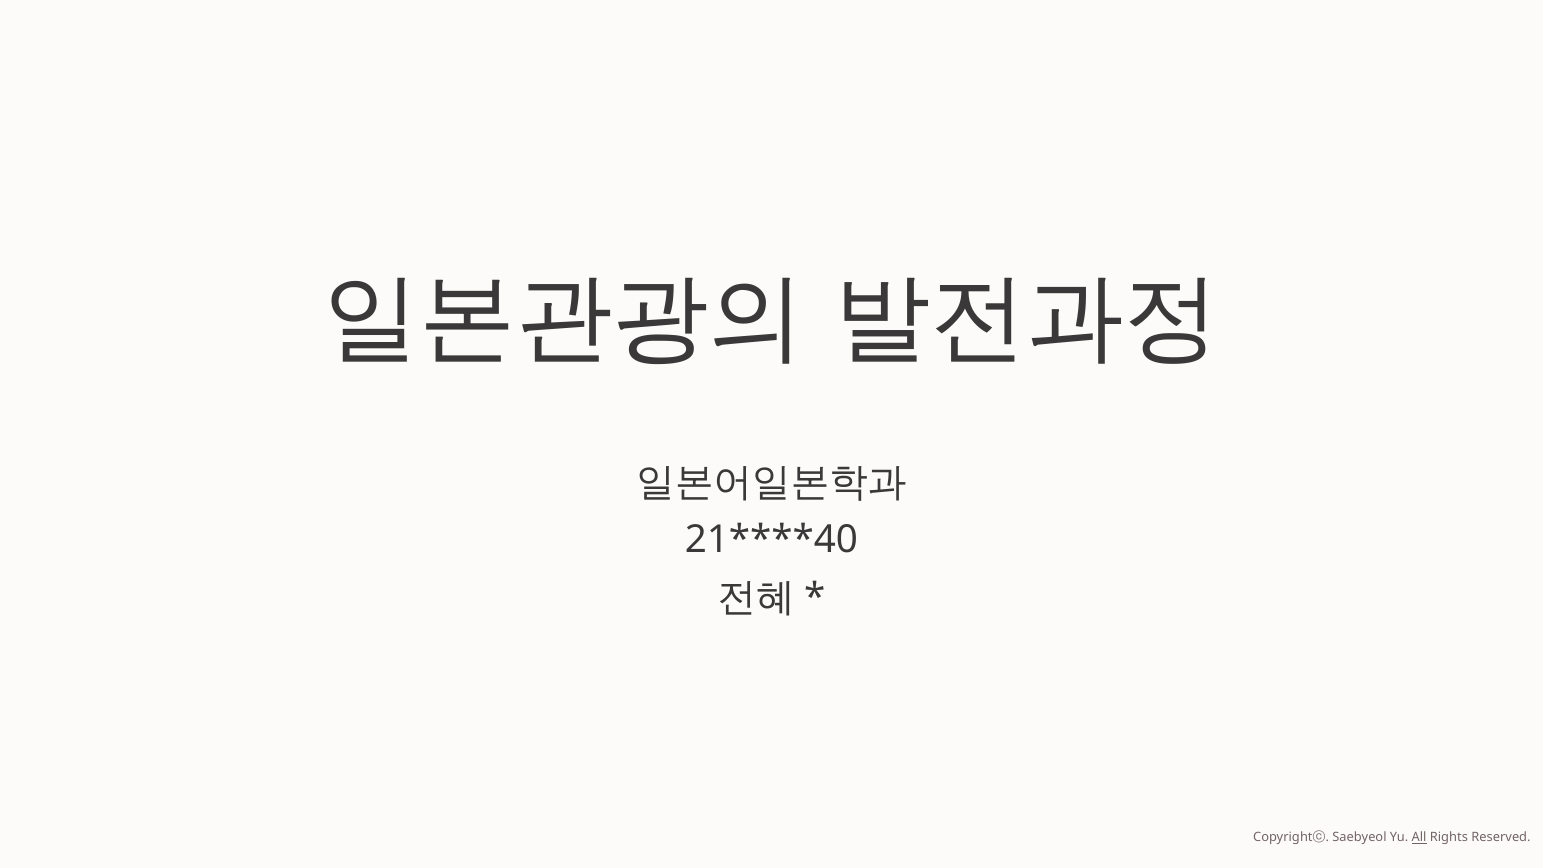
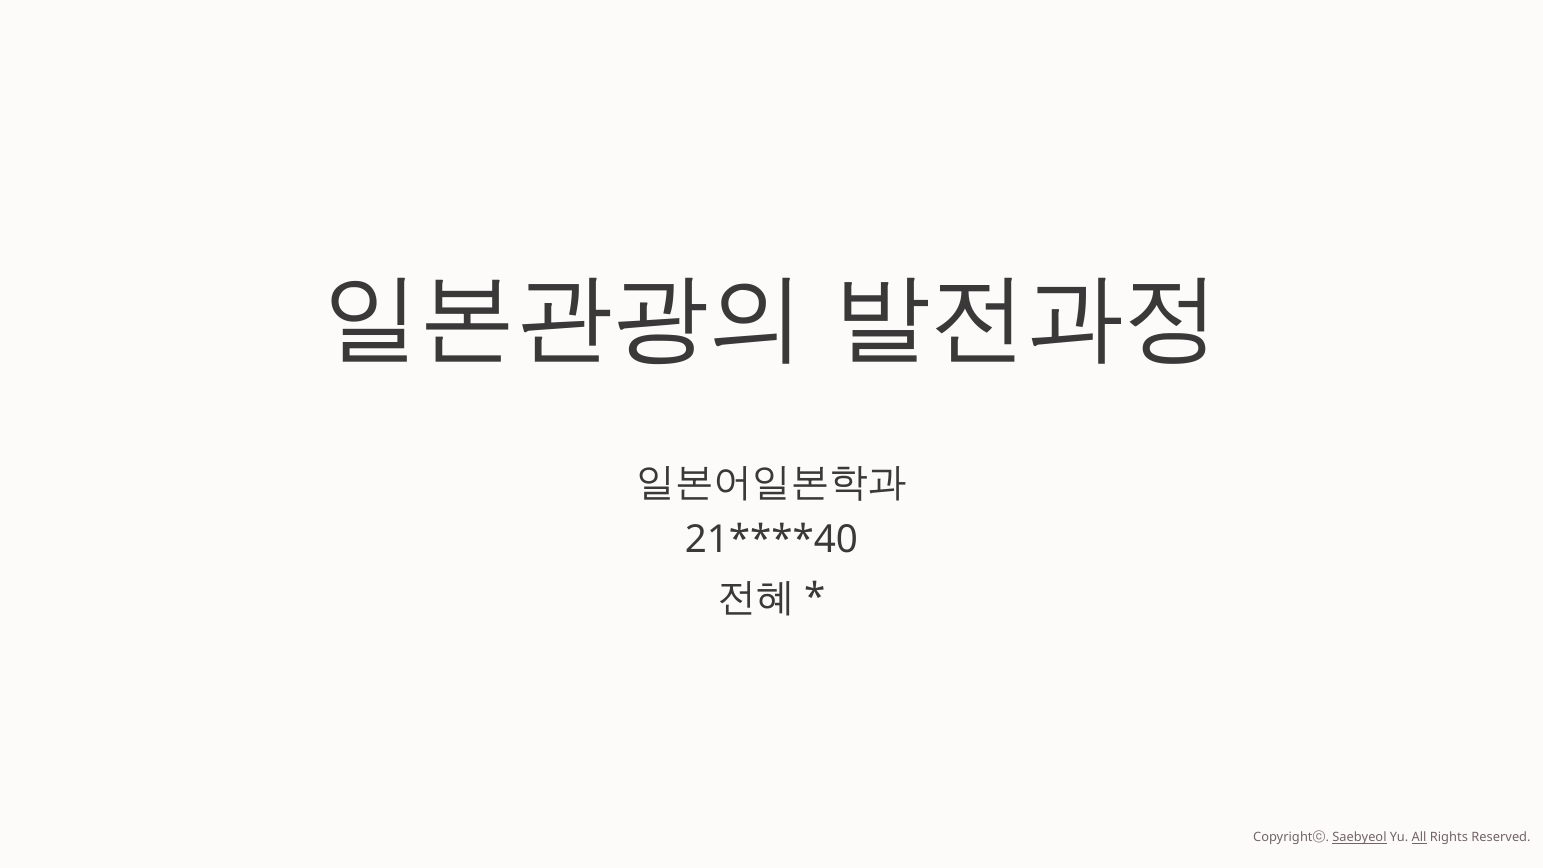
Saebyeol underline: none -> present (1359, 838)
